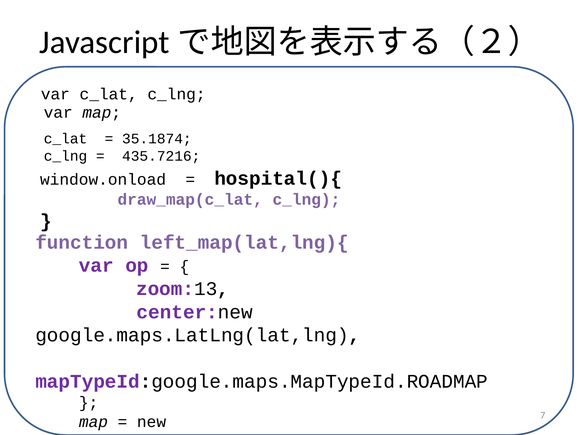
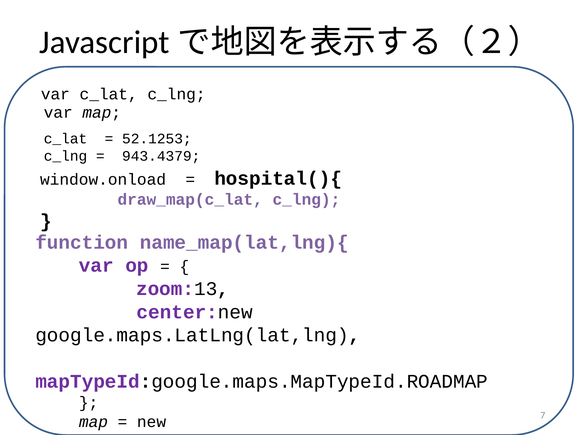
35.1874: 35.1874 -> 52.1253 (157, 139)
435.7216: 435.7216 -> 943.4379 (161, 156)
left_map(lat,lng){: left_map(lat,lng){ -> name_map(lat,lng){ (244, 242)
